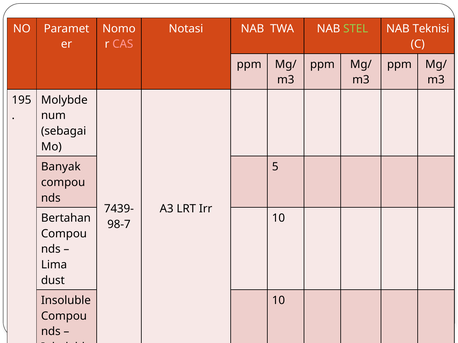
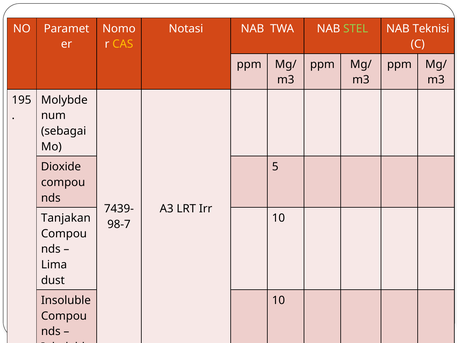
CAS colour: pink -> yellow (123, 44)
Banyak: Banyak -> Dioxide (61, 167)
Bertahan: Bertahan -> Tanjakan (66, 218)
